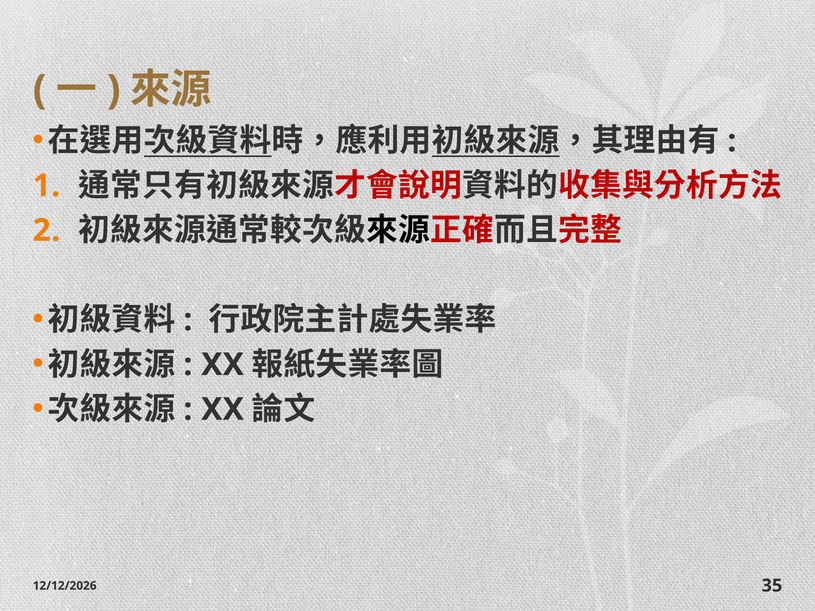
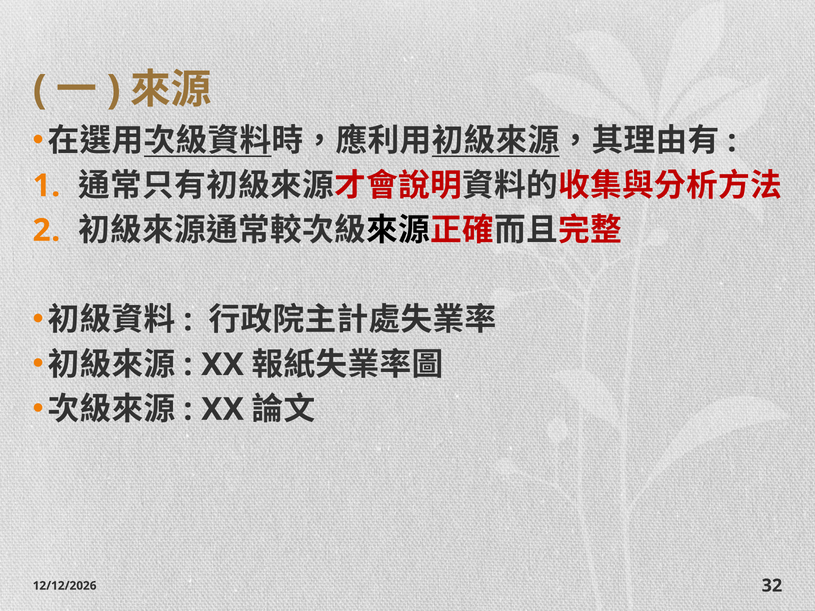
35: 35 -> 32 (772, 586)
